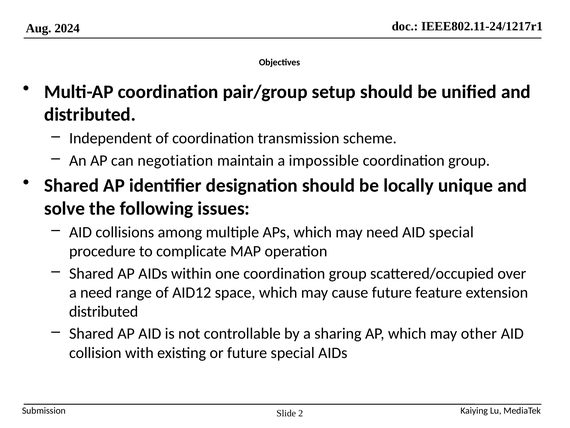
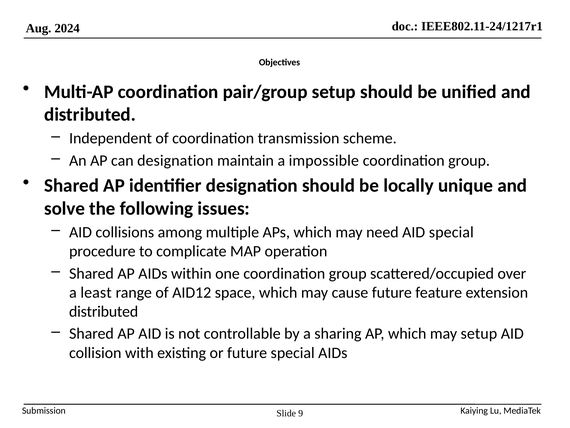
can negotiation: negotiation -> designation (175, 160)
a need: need -> least (96, 292)
may other: other -> setup (479, 333)
2: 2 -> 9 (301, 413)
